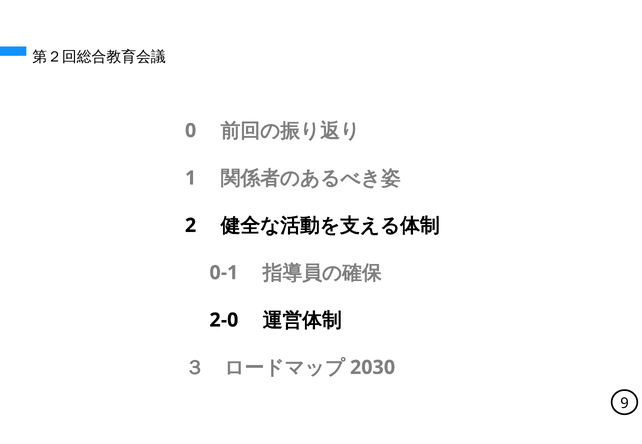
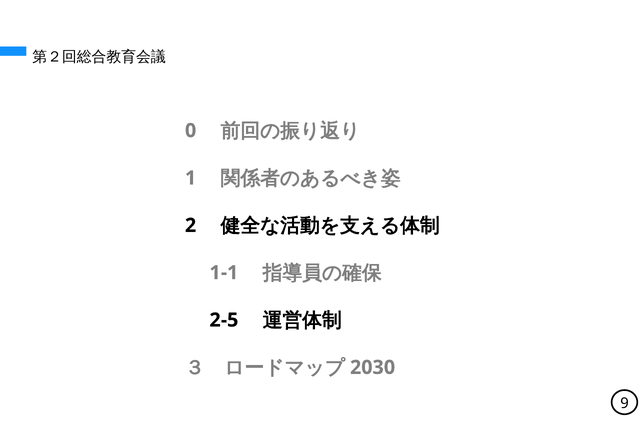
0-1: 0-1 -> 1-1 (224, 273)
2-0: 2-0 -> 2-5 (224, 320)
